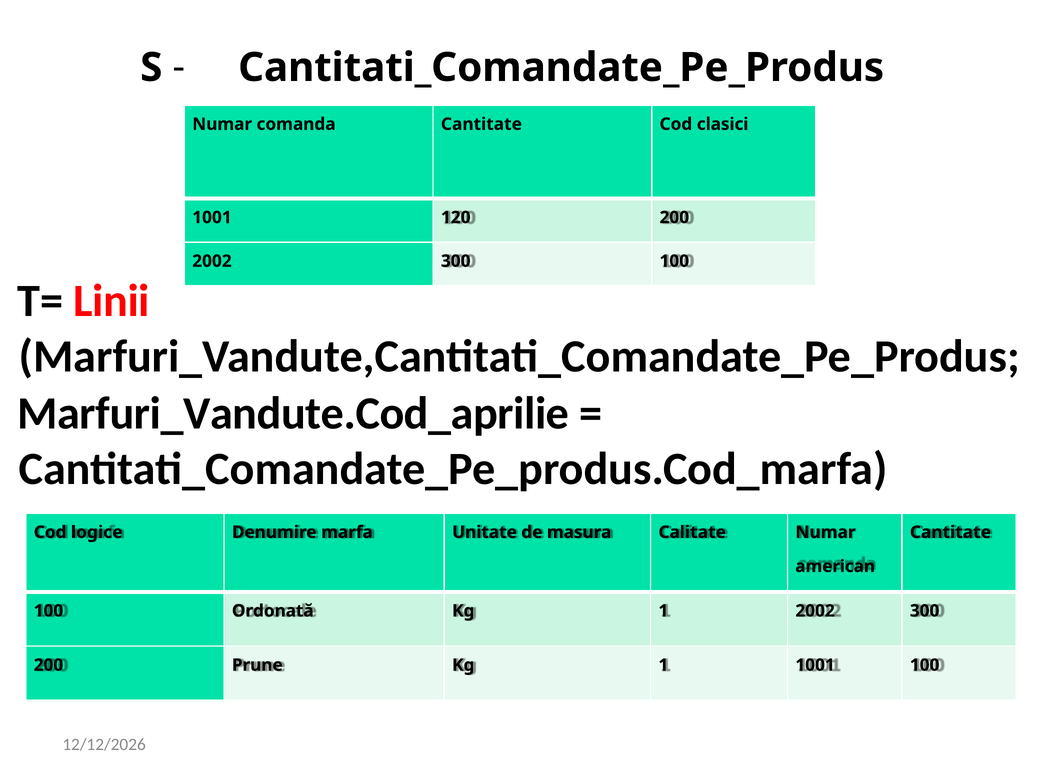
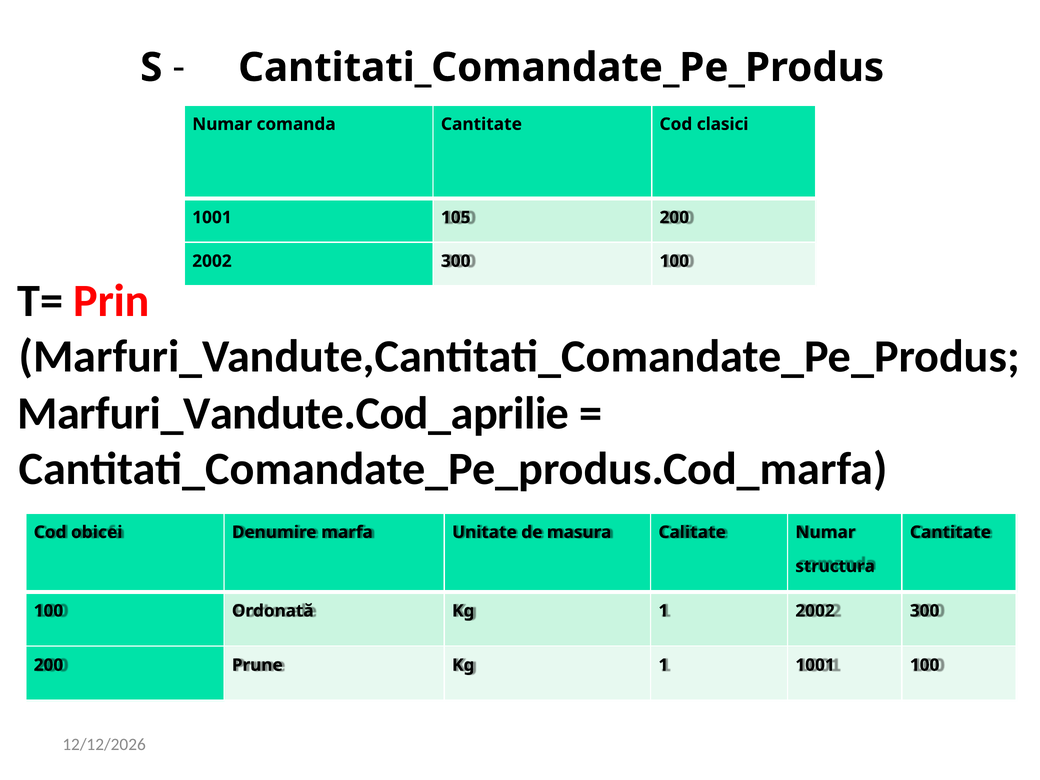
120: 120 -> 105 (456, 217)
Linii: Linii -> Prin (112, 301)
logice: logice -> obicei (97, 532)
american: american -> structura (835, 566)
